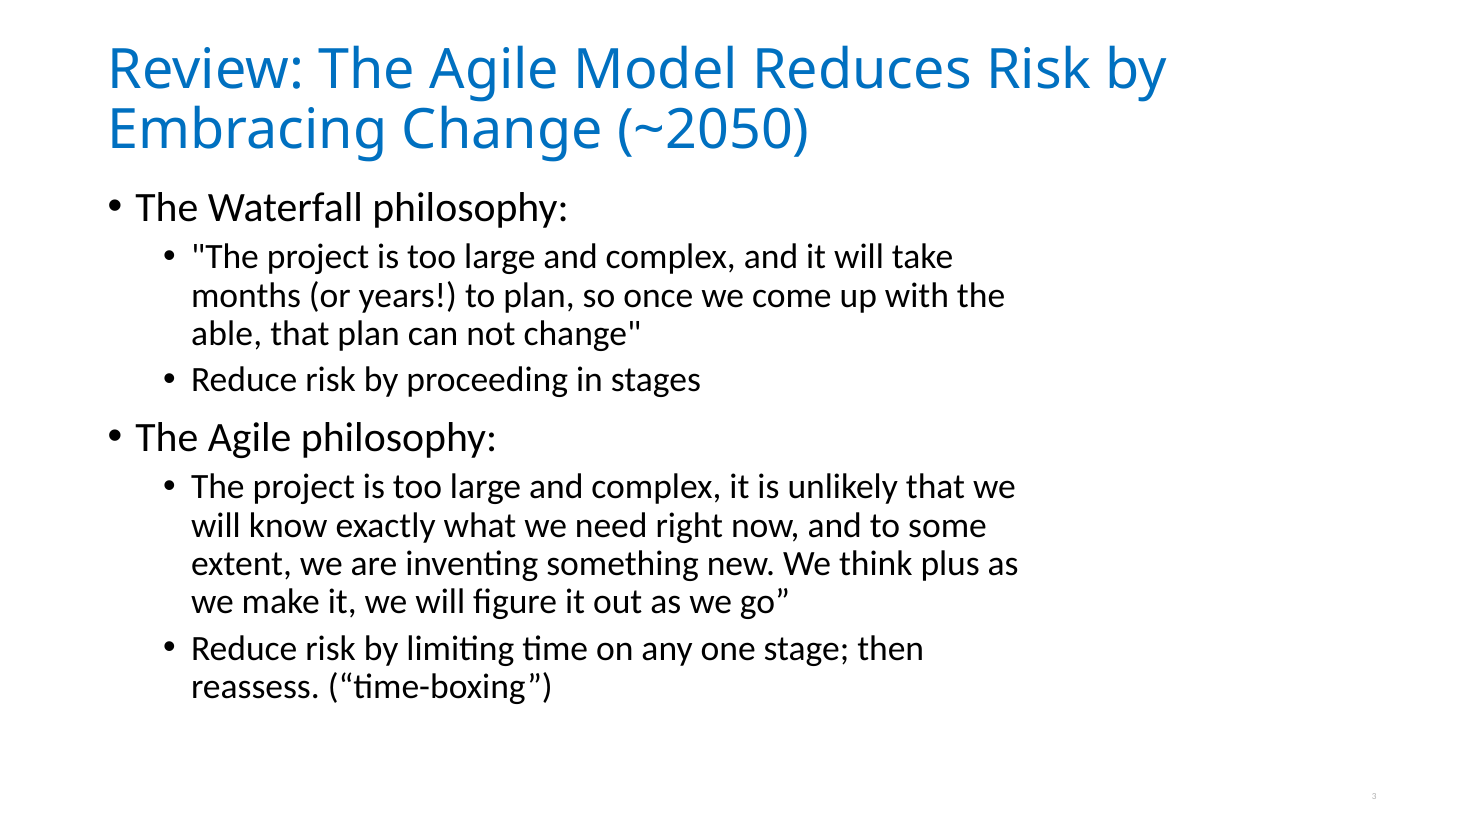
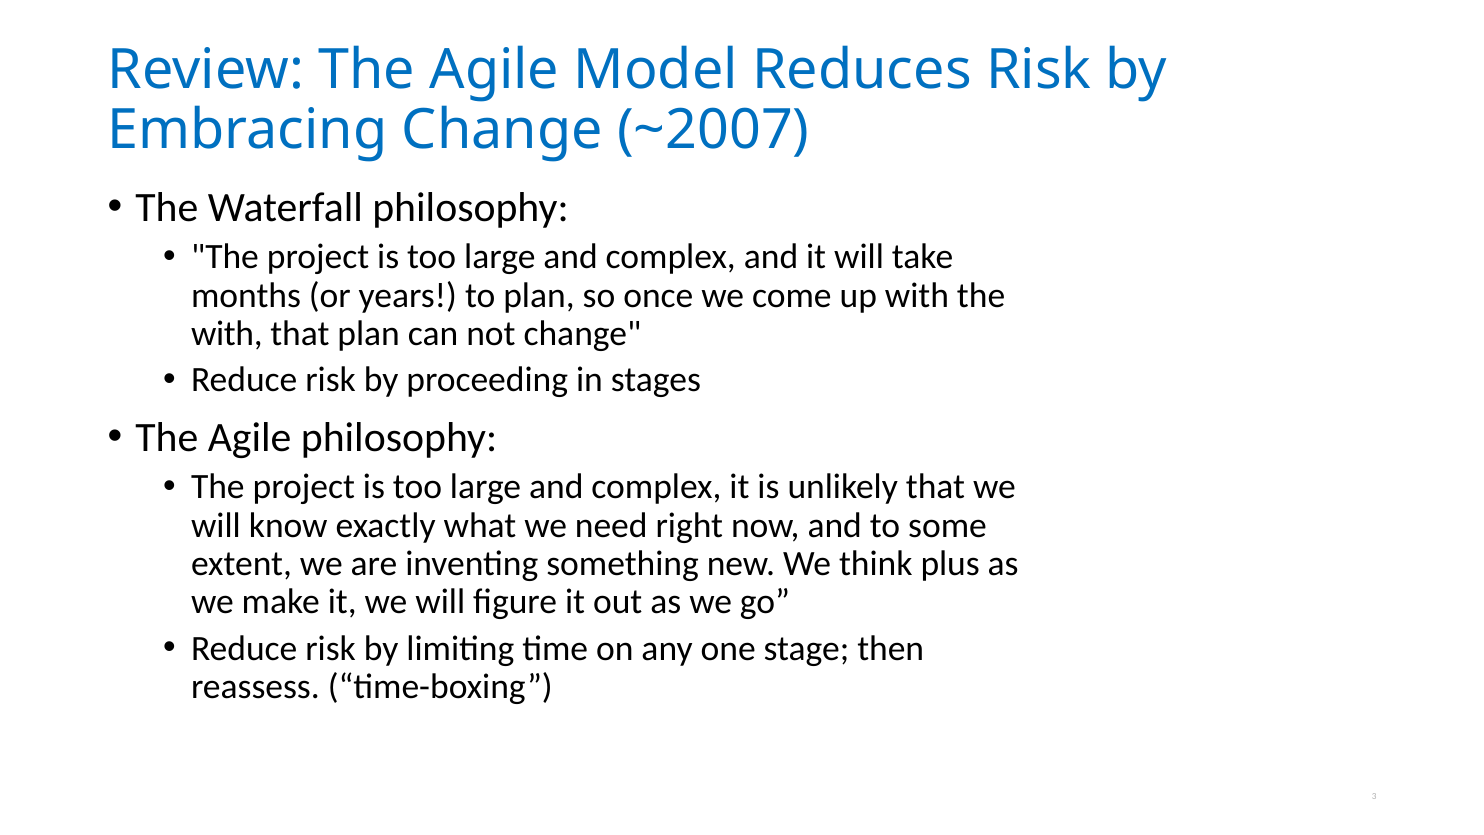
~2050: ~2050 -> ~2007 (713, 130)
able: able -> with (227, 334)
